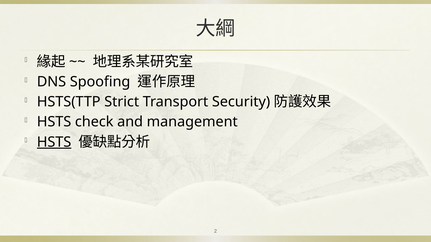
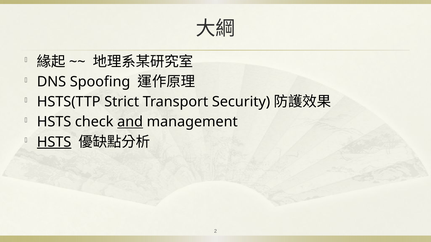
and underline: none -> present (130, 122)
